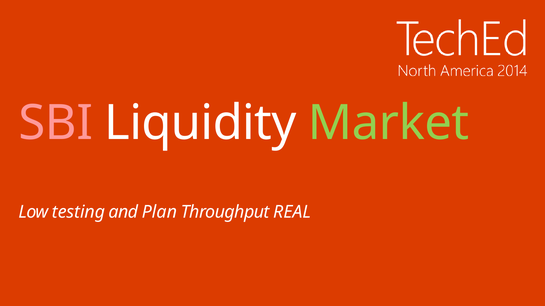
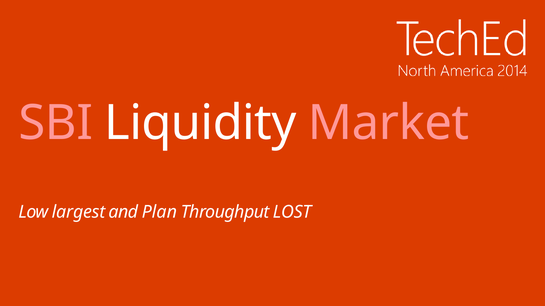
Market colour: light green -> pink (389, 123)
testing: testing -> largest (79, 212)
REAL: REAL -> LOST (292, 212)
